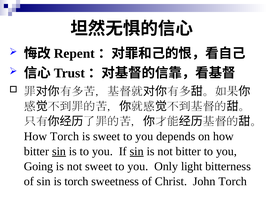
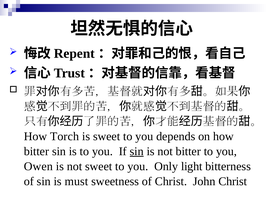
sin underline: present -> none (59, 151)
Going: Going -> Owen (38, 166)
is torch: torch -> must (76, 181)
John Torch: Torch -> Christ (233, 181)
